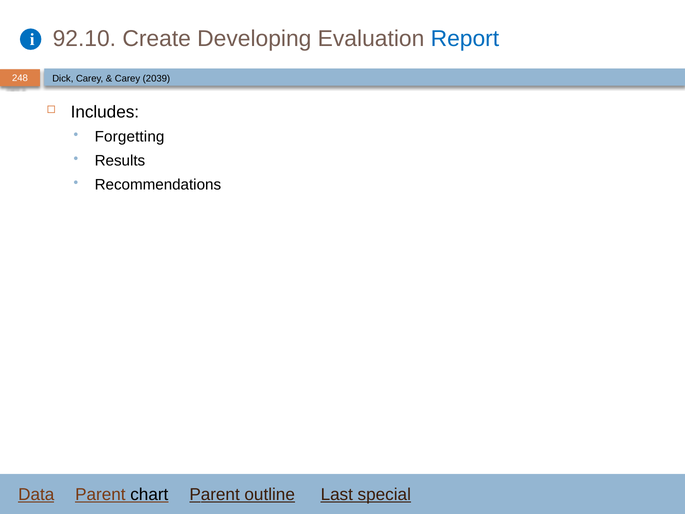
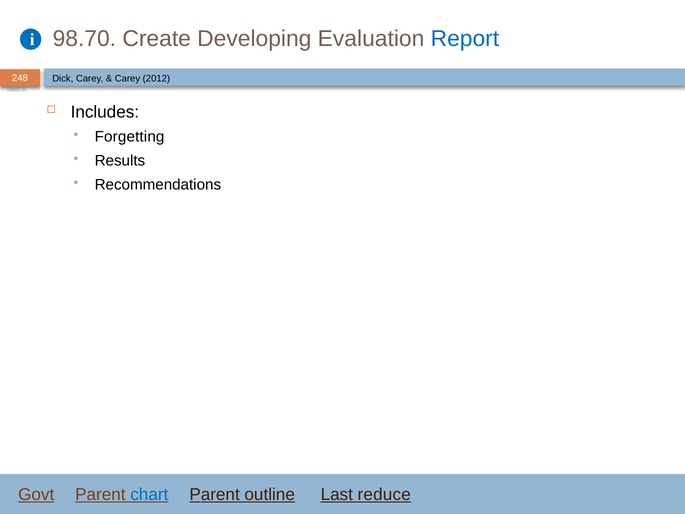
92.10: 92.10 -> 98.70 (84, 39)
2039: 2039 -> 2012 (156, 78)
Data: Data -> Govt (36, 494)
chart colour: black -> blue (149, 494)
special: special -> reduce (384, 494)
